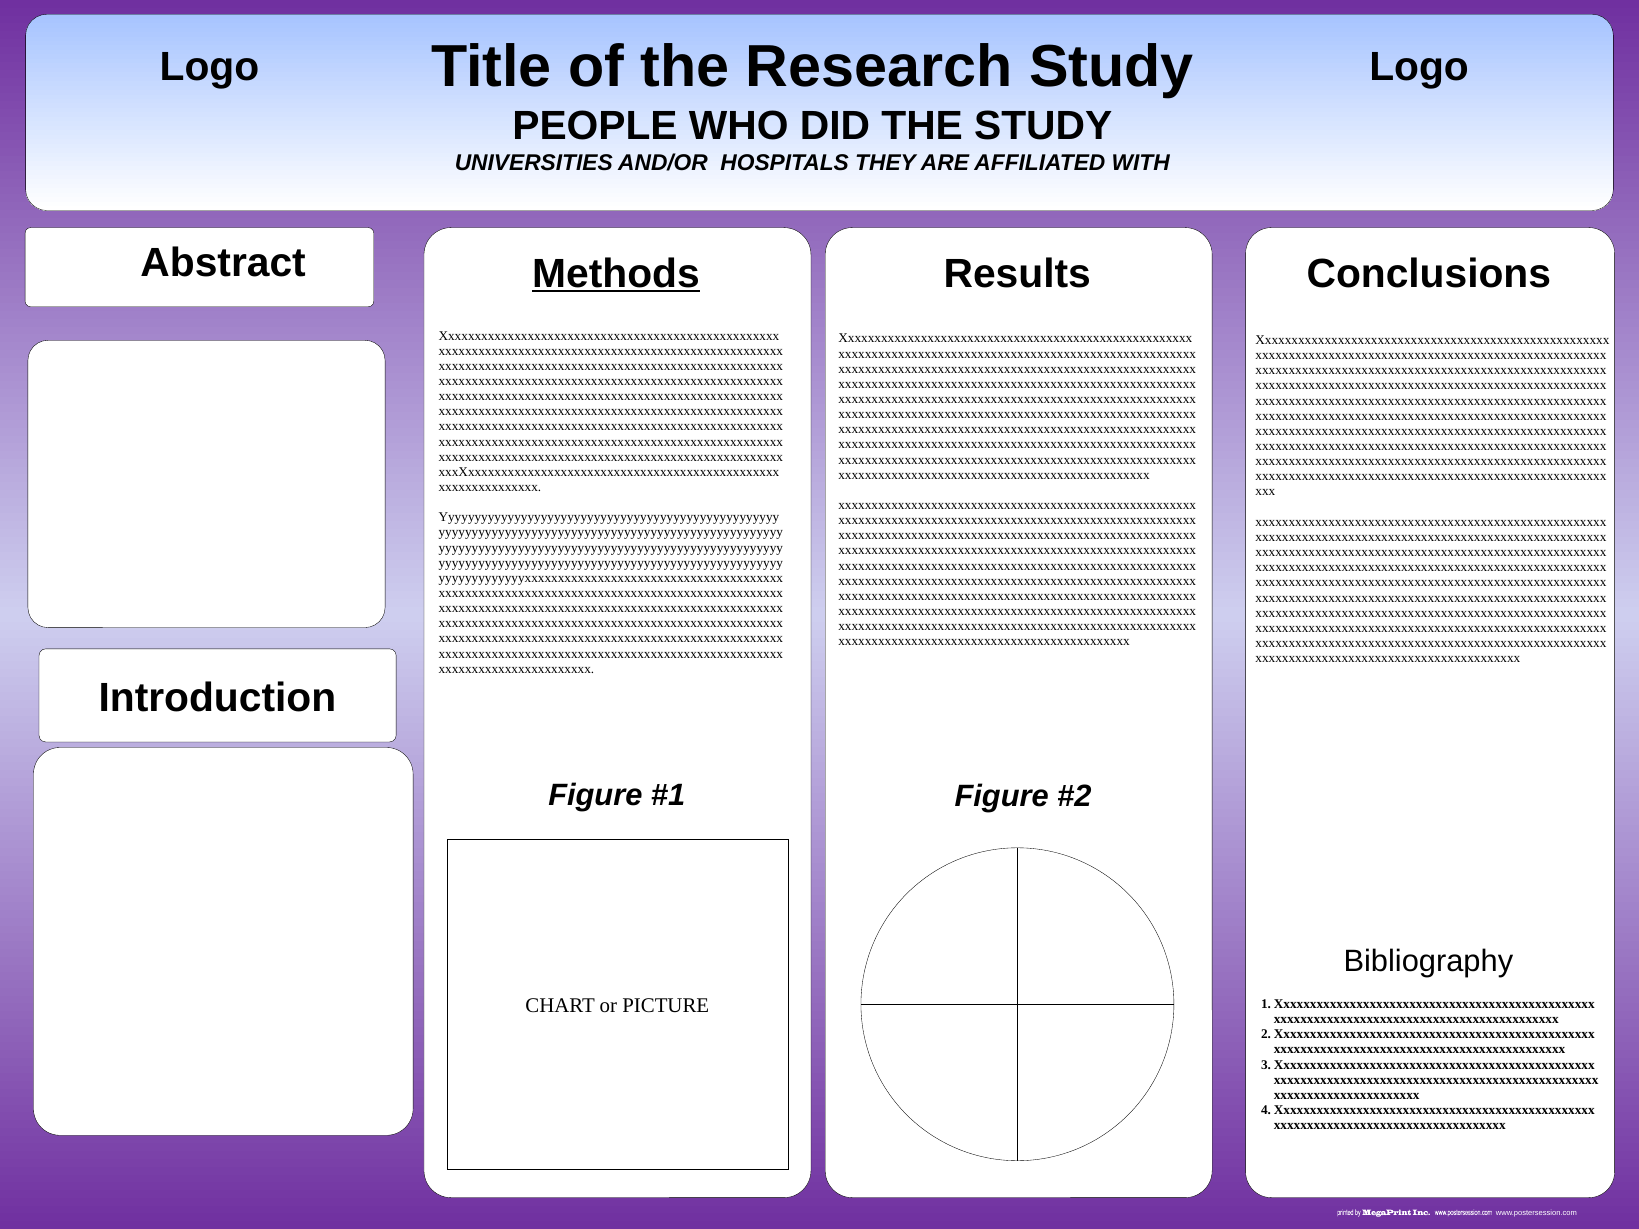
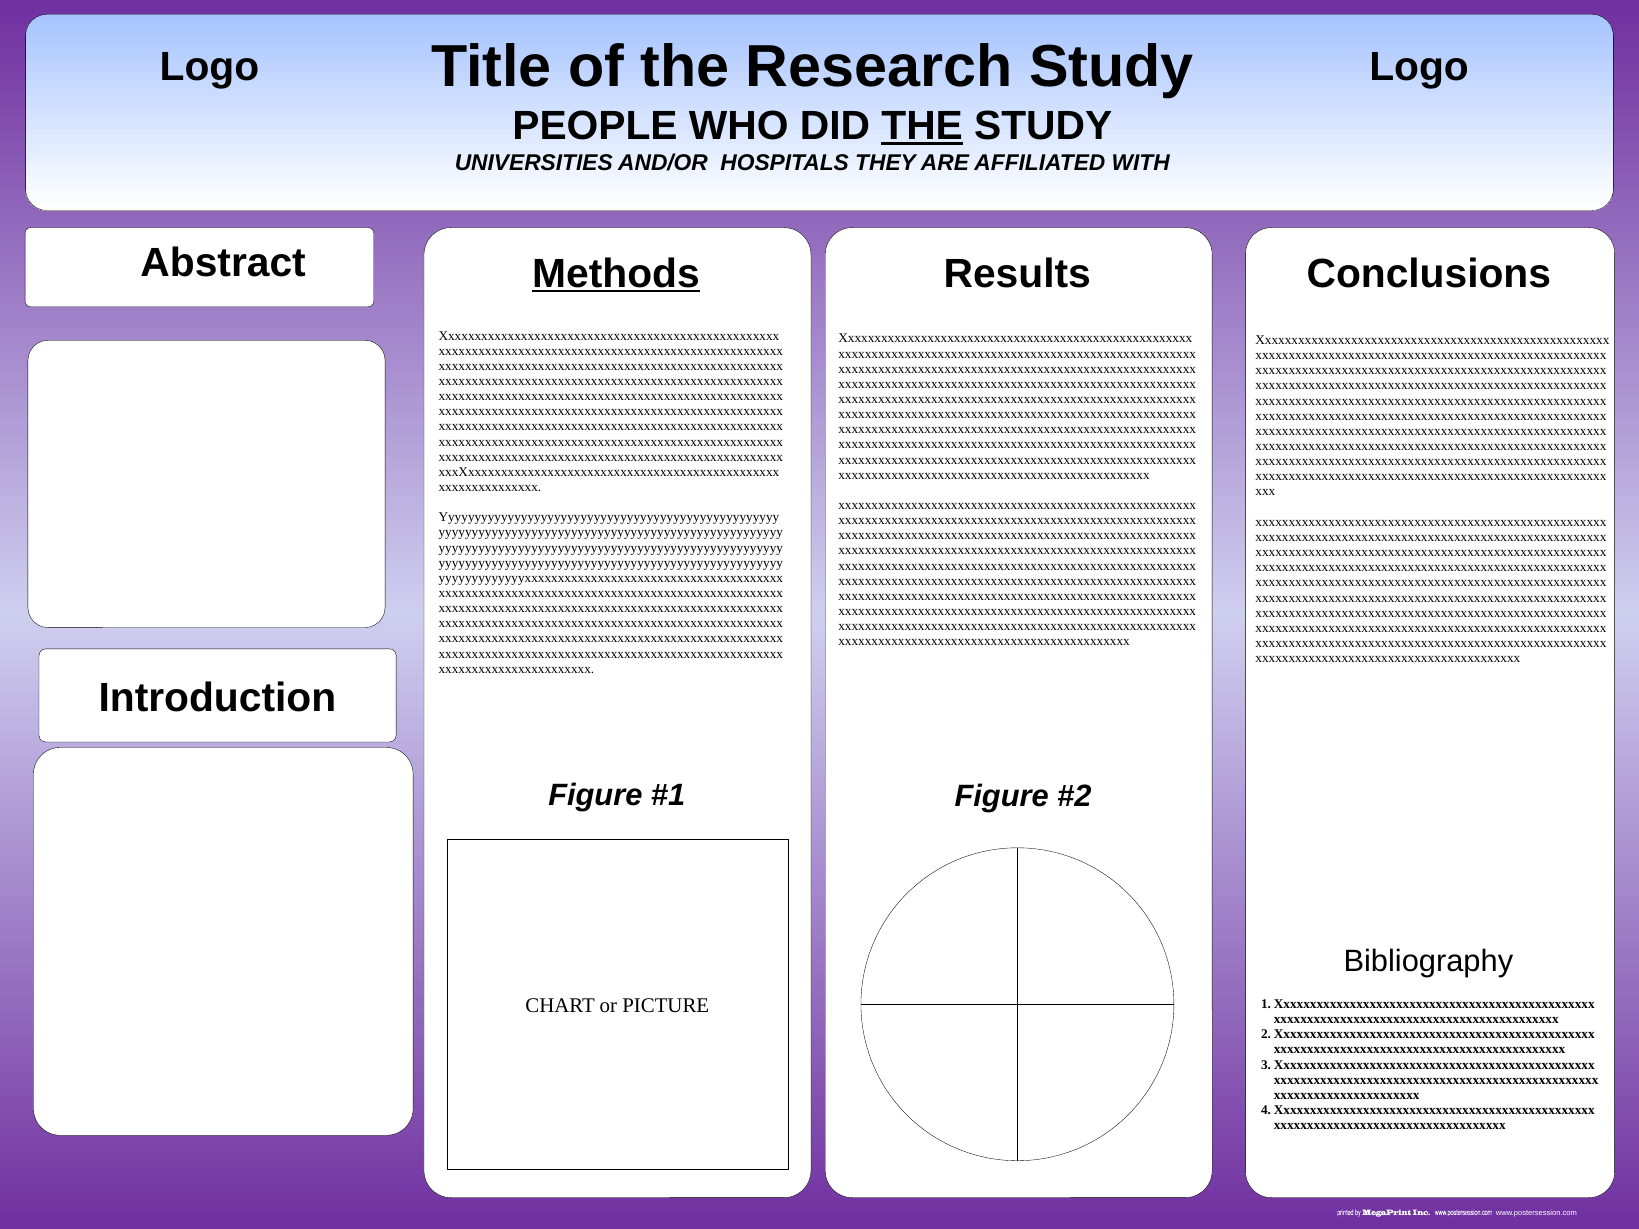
THE underline: none -> present (922, 126)
